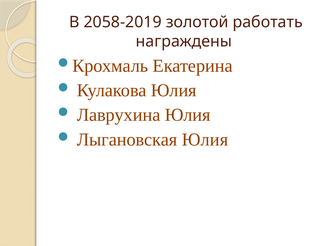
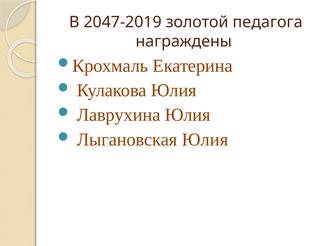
2058-2019: 2058-2019 -> 2047-2019 (123, 22)
работать: работать -> педагога (268, 22)
